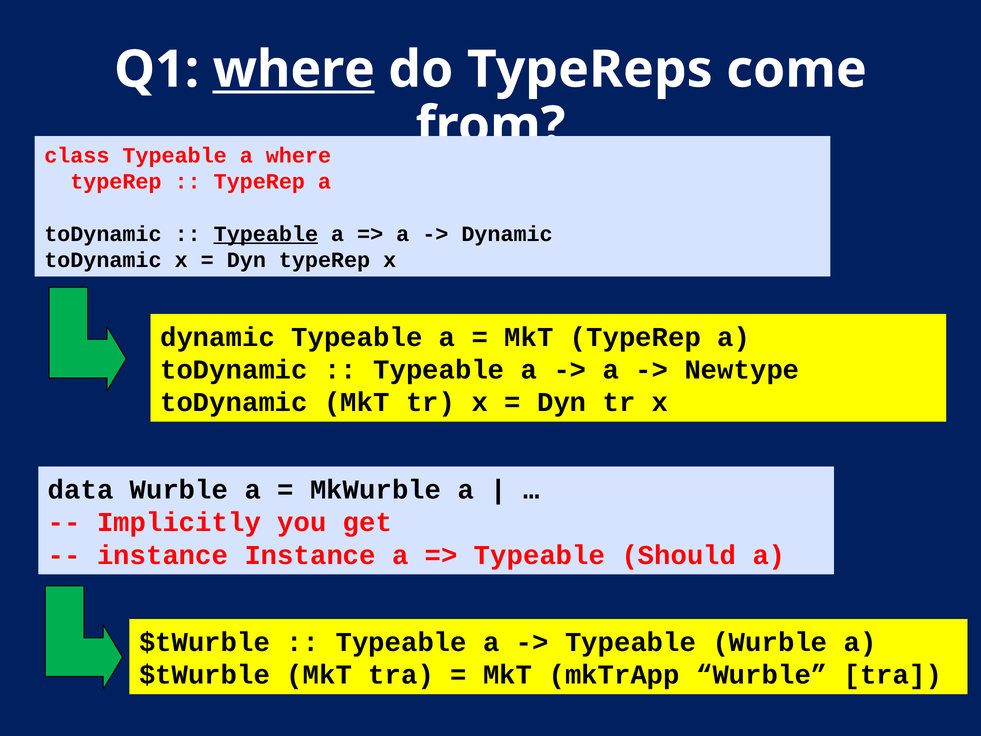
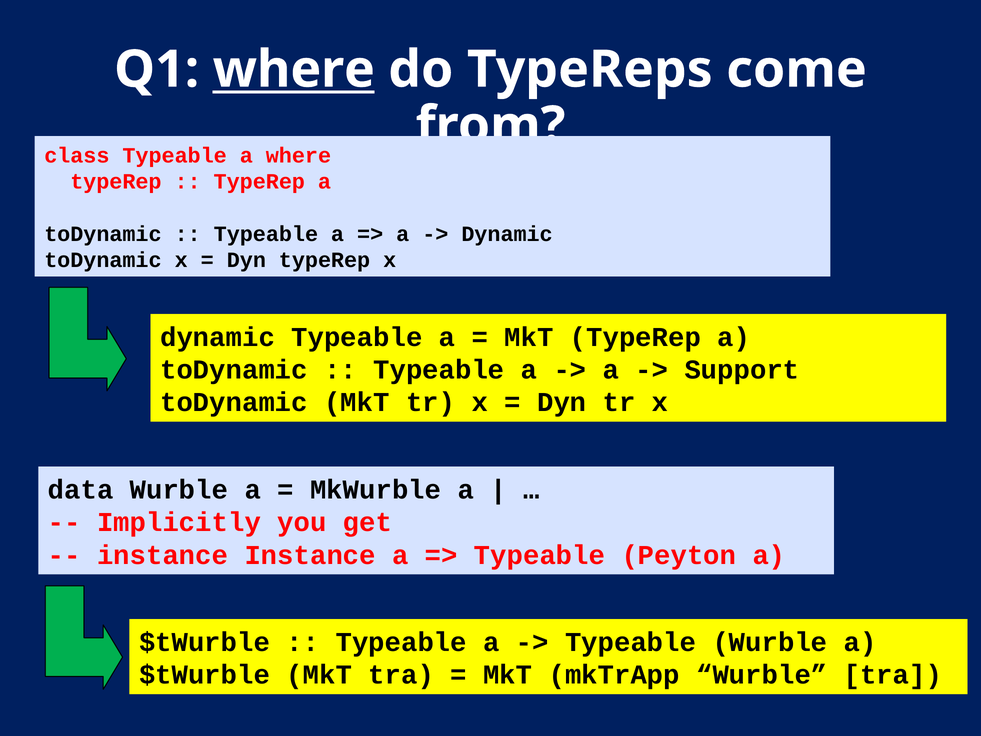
Typeable underline: present -> none (266, 234)
Newtype: Newtype -> Support (742, 370)
Should: Should -> Peyton (679, 555)
